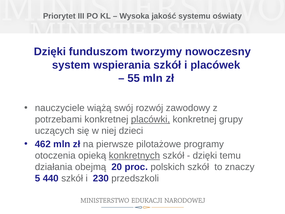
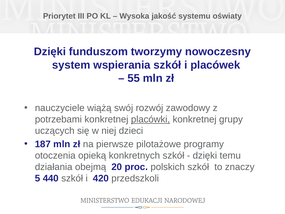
462: 462 -> 187 (43, 144)
konkretnych underline: present -> none (134, 155)
230: 230 -> 420 (101, 178)
